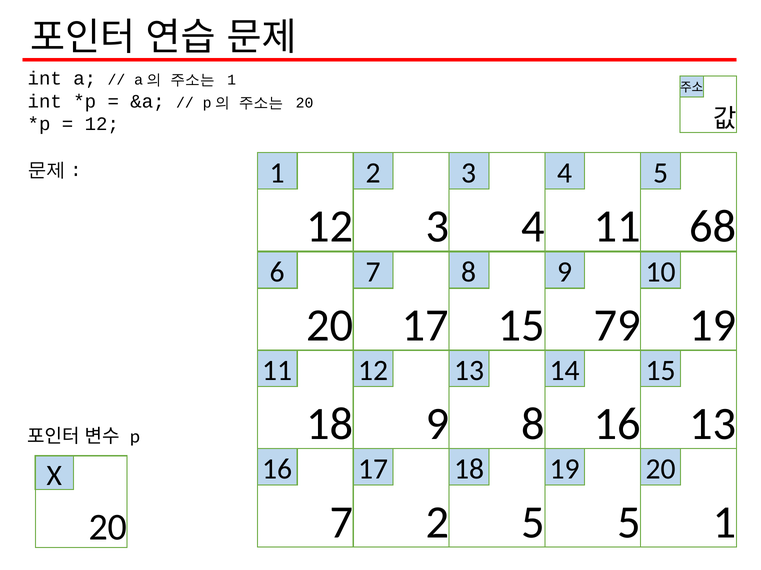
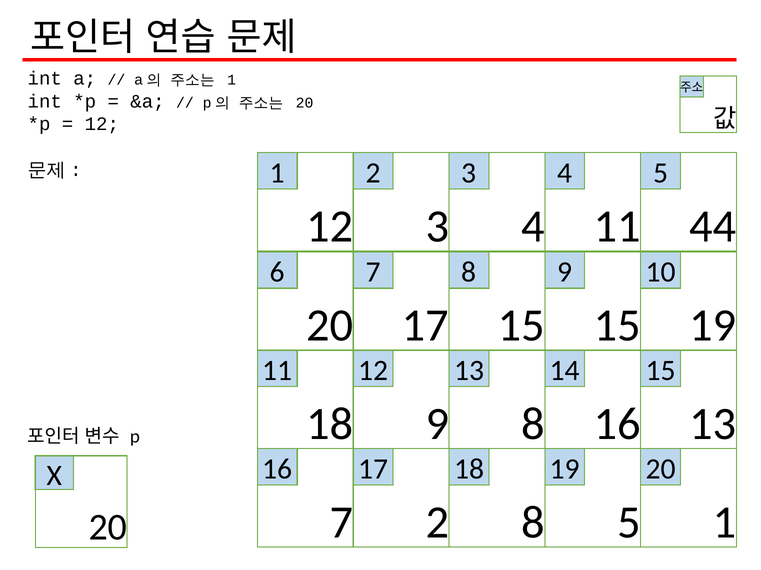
68: 68 -> 44 (713, 227)
15 79: 79 -> 15 (617, 326)
2 5: 5 -> 8 (533, 523)
